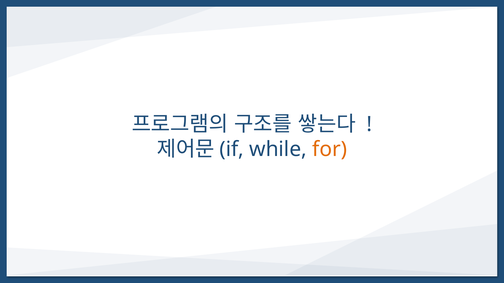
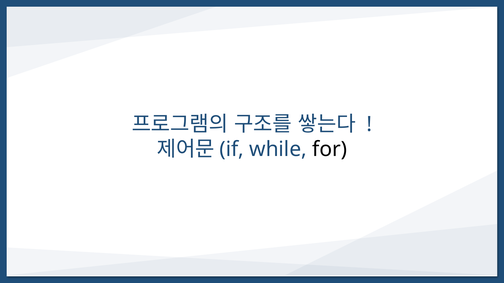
for colour: orange -> black (330, 150)
